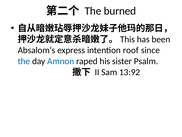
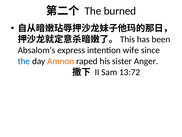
roof: roof -> wife (131, 50)
Amnon colour: blue -> orange (61, 61)
Psalm: Psalm -> Anger (146, 61)
13:92: 13:92 -> 13:72 (130, 72)
